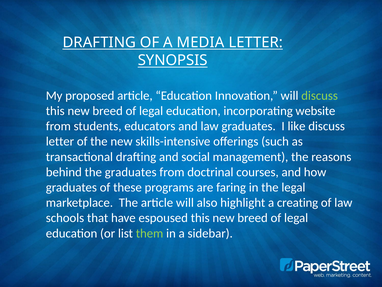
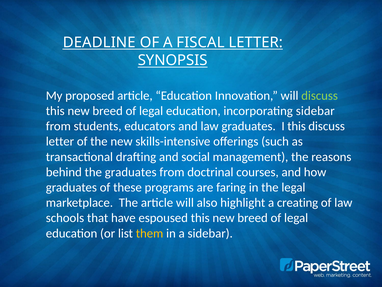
DRAFTING: DRAFTING -> DEADLINE (99, 42)
MEDIA: MEDIA -> FISCAL (201, 42)
incorporating website: website -> sidebar (315, 111)
I like: like -> this (297, 126)
them colour: light green -> yellow (150, 233)
